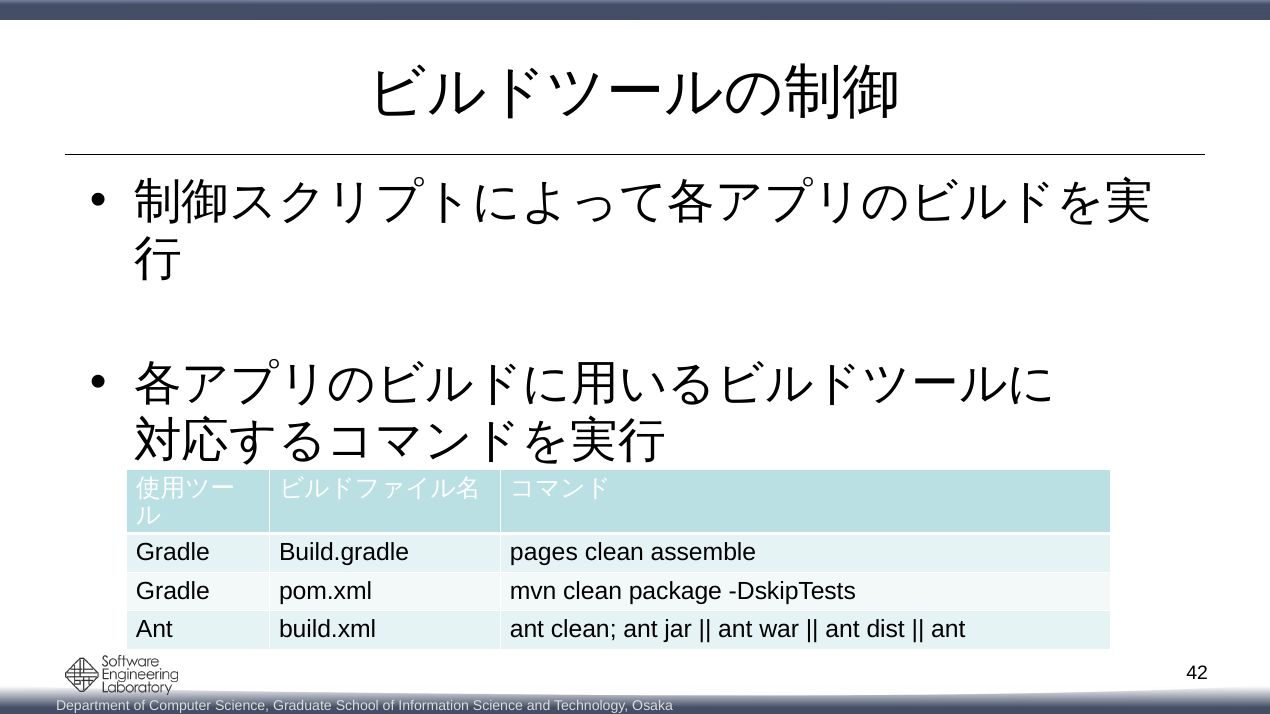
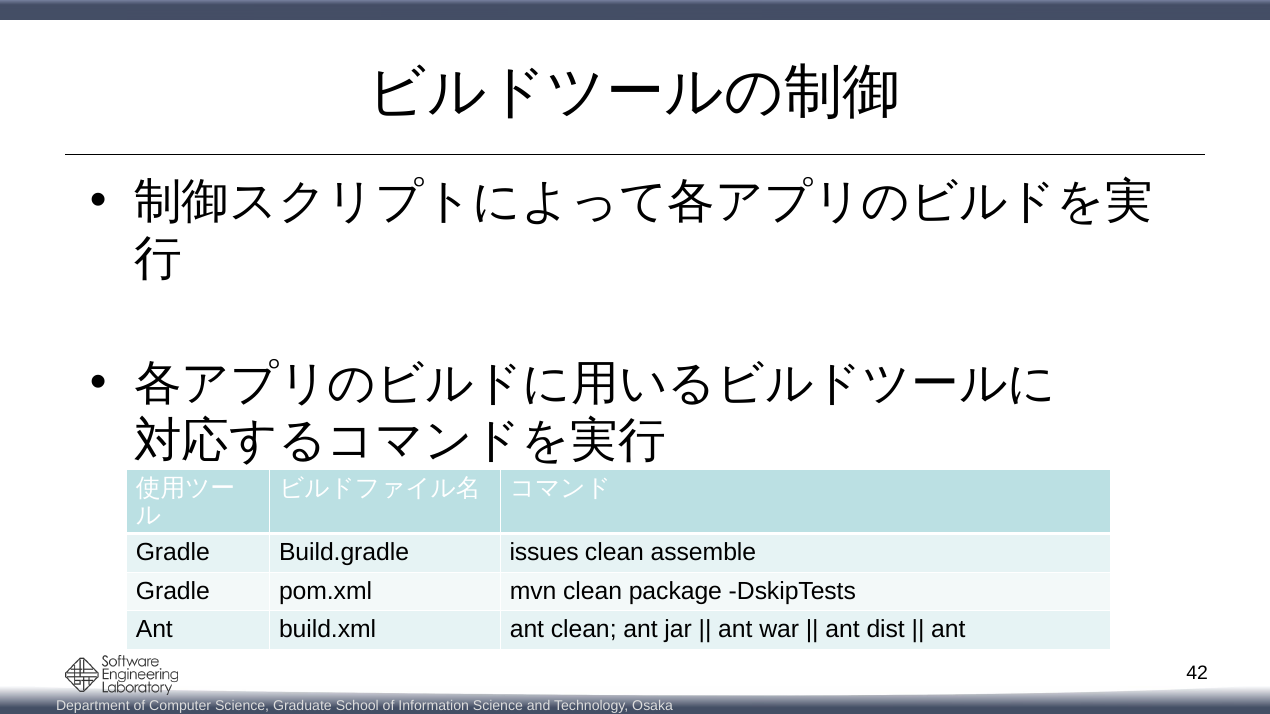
pages: pages -> issues (544, 553)
